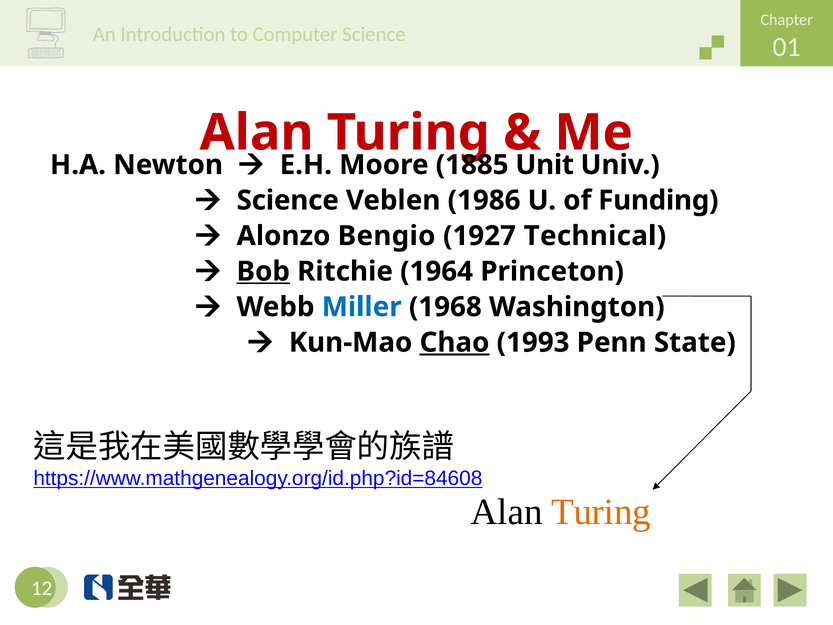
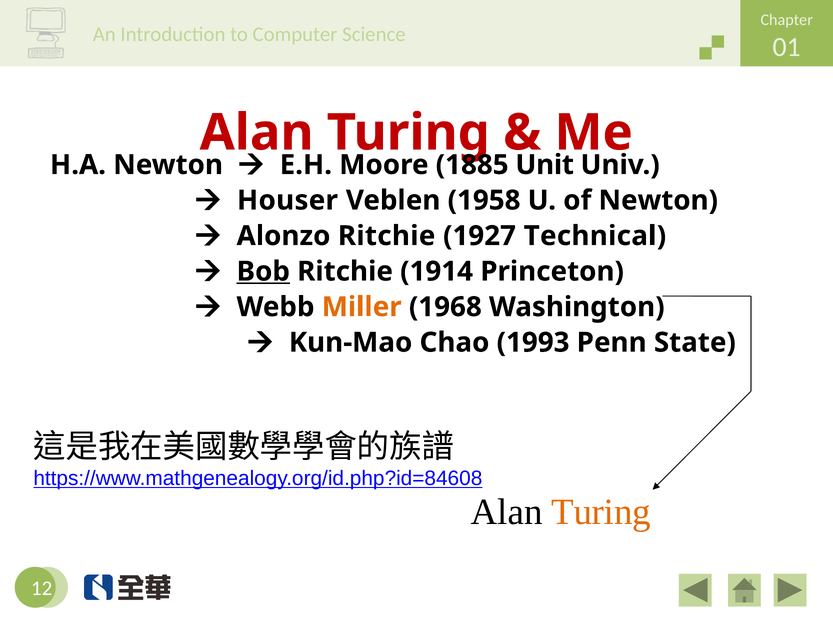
Science: Science -> Houser (287, 200)
1986: 1986 -> 1958 (484, 200)
of Funding: Funding -> Newton (658, 200)
Alonzo Bengio: Bengio -> Ritchie (387, 236)
1964: 1964 -> 1914 (437, 271)
Miller colour: blue -> orange (362, 307)
Chao underline: present -> none (454, 342)
